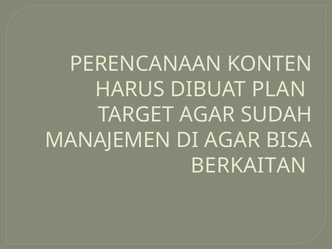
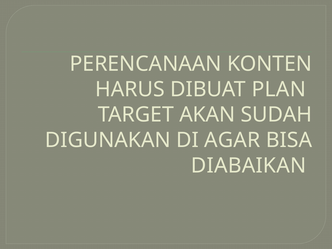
TARGET AGAR: AGAR -> AKAN (207, 115)
MANAJEMEN: MANAJEMEN -> DIGUNAKAN (108, 140)
BERKAITAN: BERKAITAN -> DIABAIKAN (249, 166)
